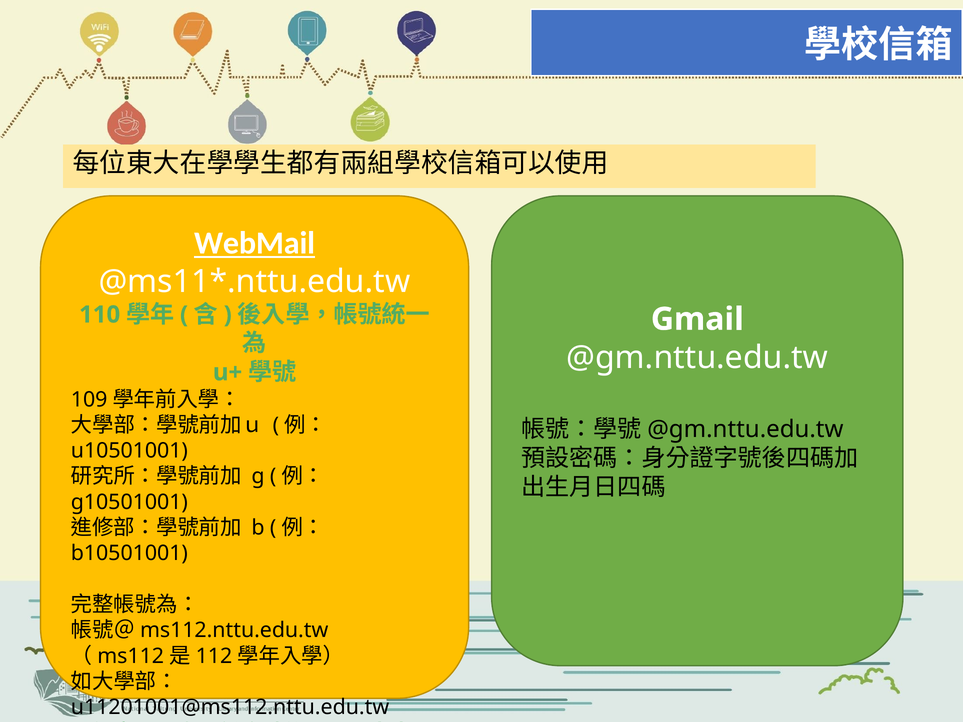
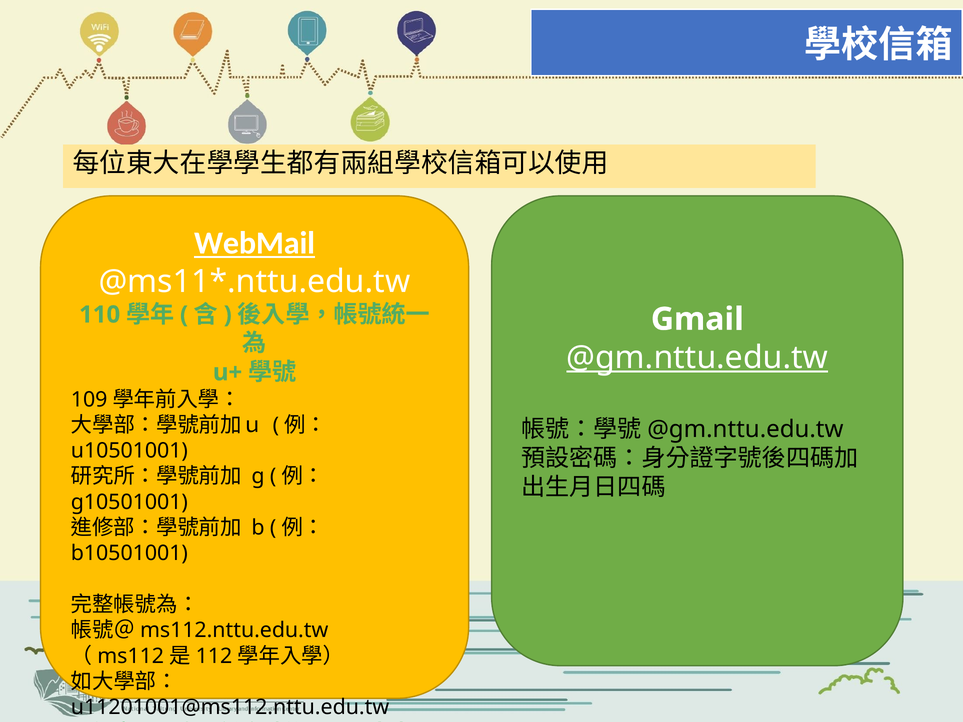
@gm.nttu.edu.tw underline: none -> present (697, 358)
